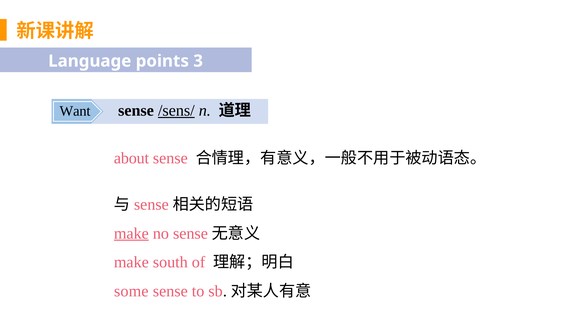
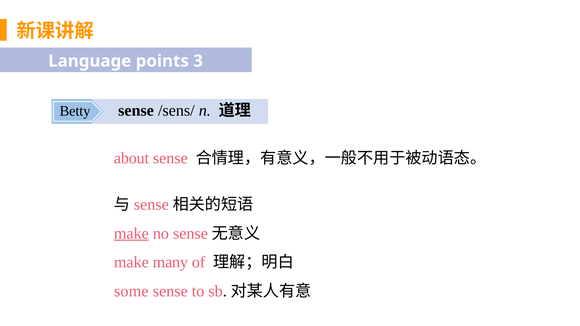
/sens/ underline: present -> none (176, 111)
Want: Want -> Betty (75, 111)
south: south -> many (170, 263)
